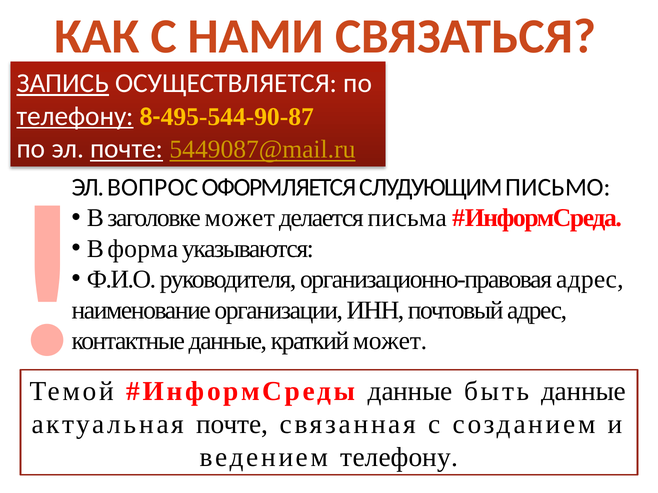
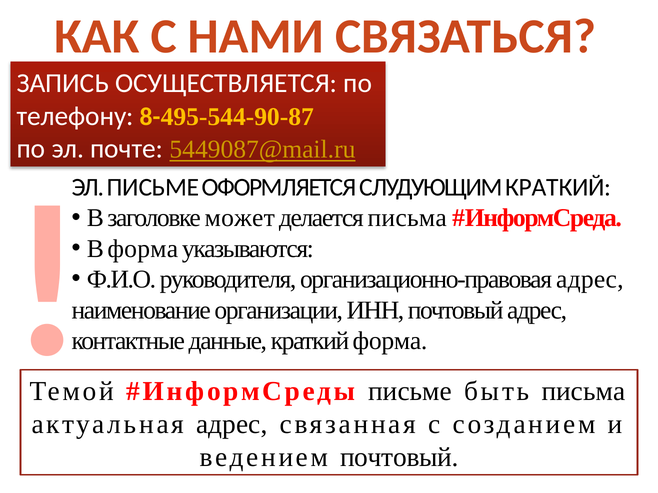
ЗАПИСЬ underline: present -> none (63, 83)
телефону underline: present -> none (75, 116)
почте underline: present -> none (127, 149)
ЭЛ ВОПРОС: ВОПРОС -> ПИСЬМЕ (153, 188)
СЛУДУЮЩИМ ПИСЬМО: ПИСЬМО -> КРАТКИЙ (558, 188)
краткий может: может -> форма (390, 341)
данные: данные -> письме (410, 392)
быть данные: данные -> письма (583, 392)
актуальная почте: почте -> адрес (232, 425)
ведением телефону: телефону -> почтовый (399, 458)
